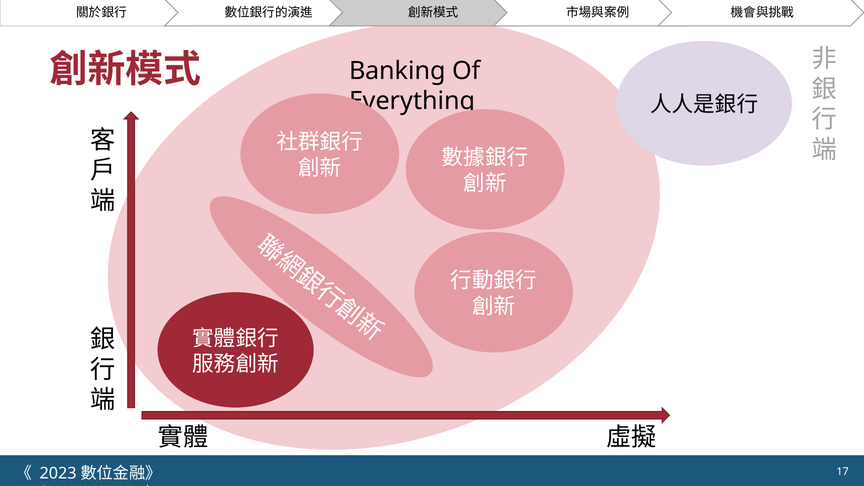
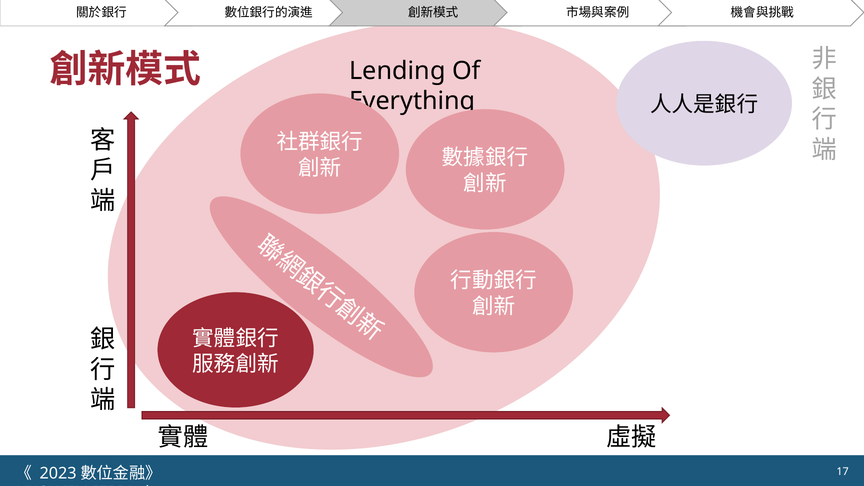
Banking: Banking -> Lending (397, 71)
